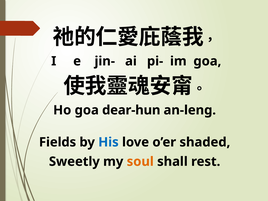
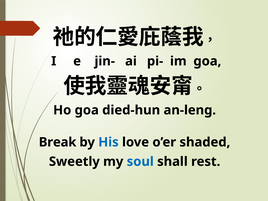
dear-hun: dear-hun -> died-hun (131, 110)
Fields: Fields -> Break (58, 142)
soul colour: orange -> blue (140, 162)
